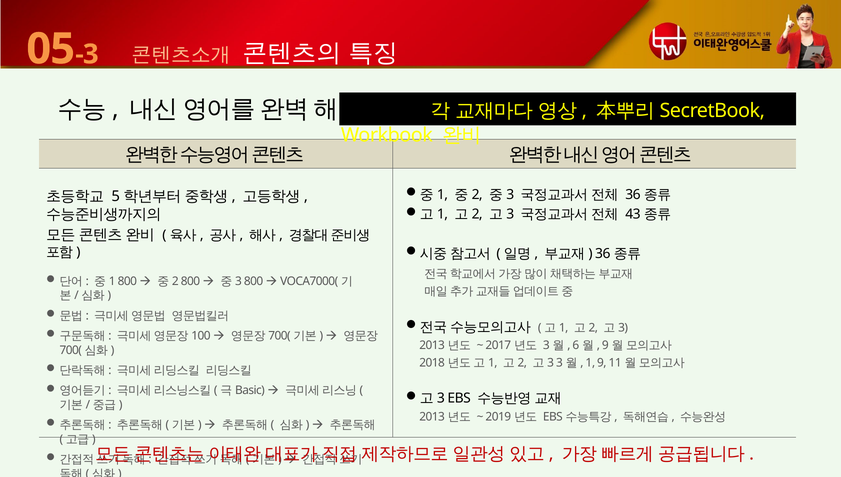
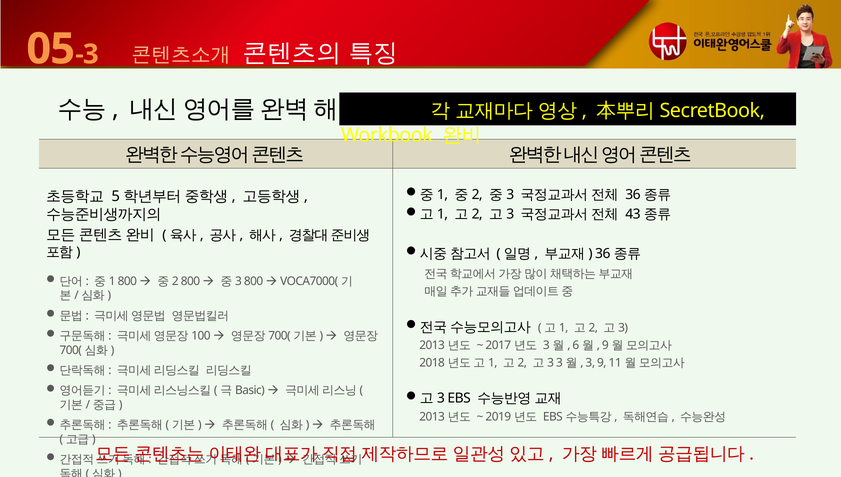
1: 1 -> 3 (590, 362)
